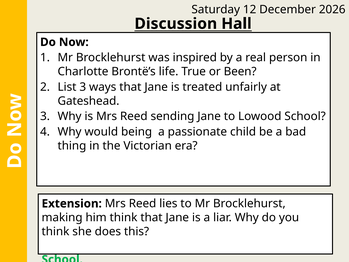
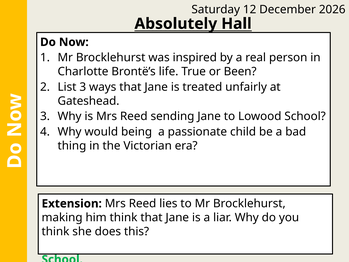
Discussion: Discussion -> Absolutely (176, 24)
